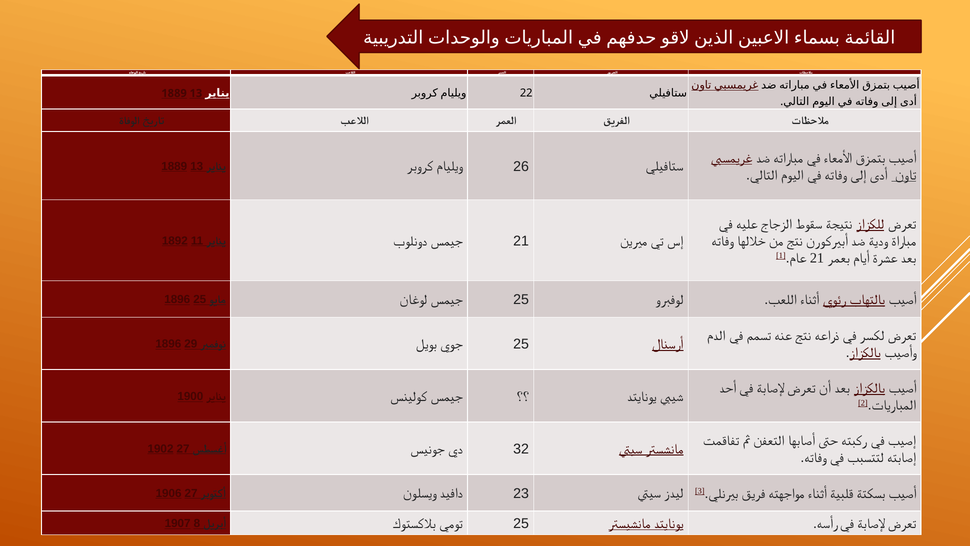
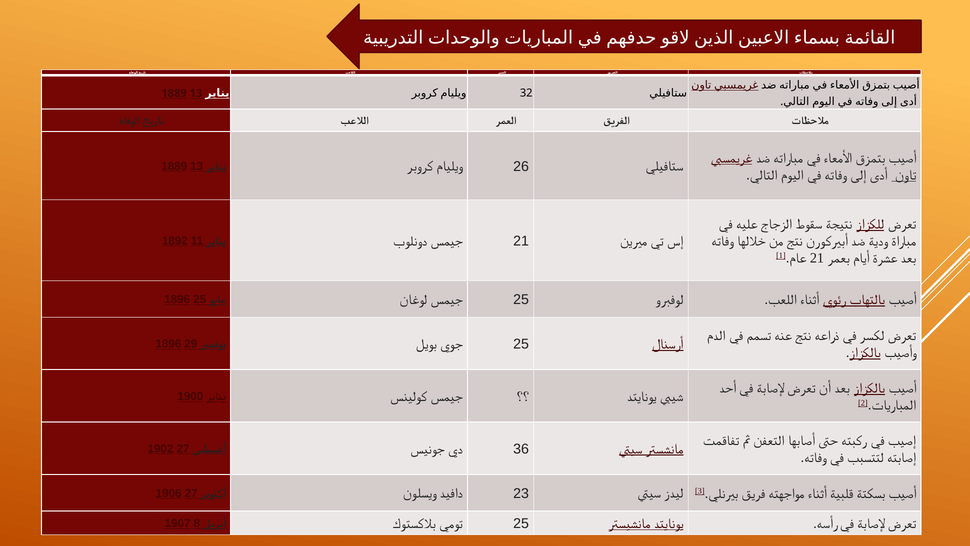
22: 22 -> 32 (526, 93)
32: 32 -> 36 (521, 449)
